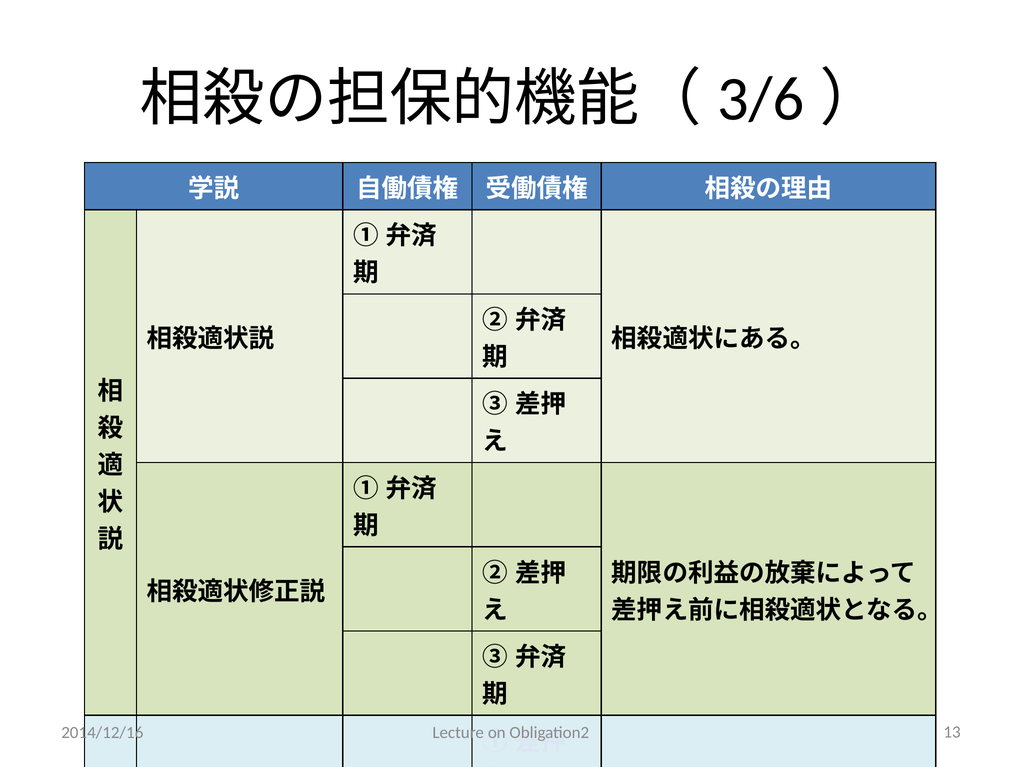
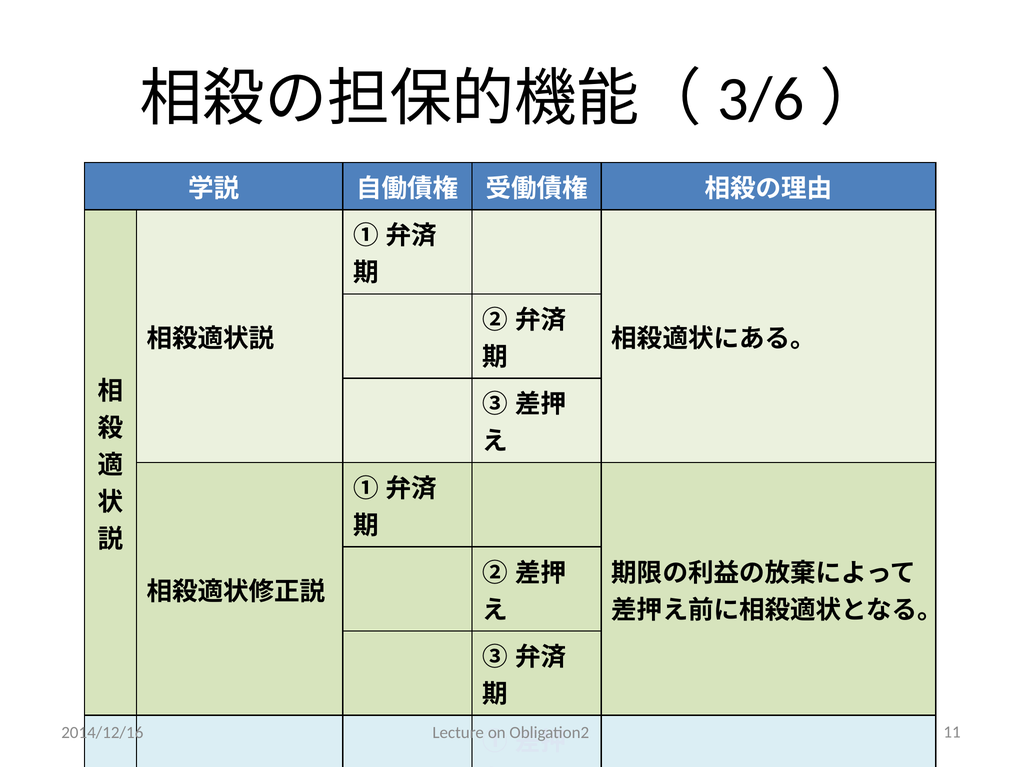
13: 13 -> 11 (952, 732)
